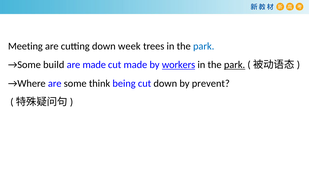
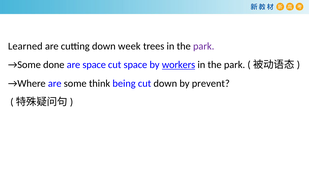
Meeting: Meeting -> Learned (25, 46)
park colour: blue -> purple (204, 46)
build: build -> done (54, 65)
are made: made -> space (94, 65)
cut made: made -> space (135, 65)
park underline: present -> none (235, 65)
